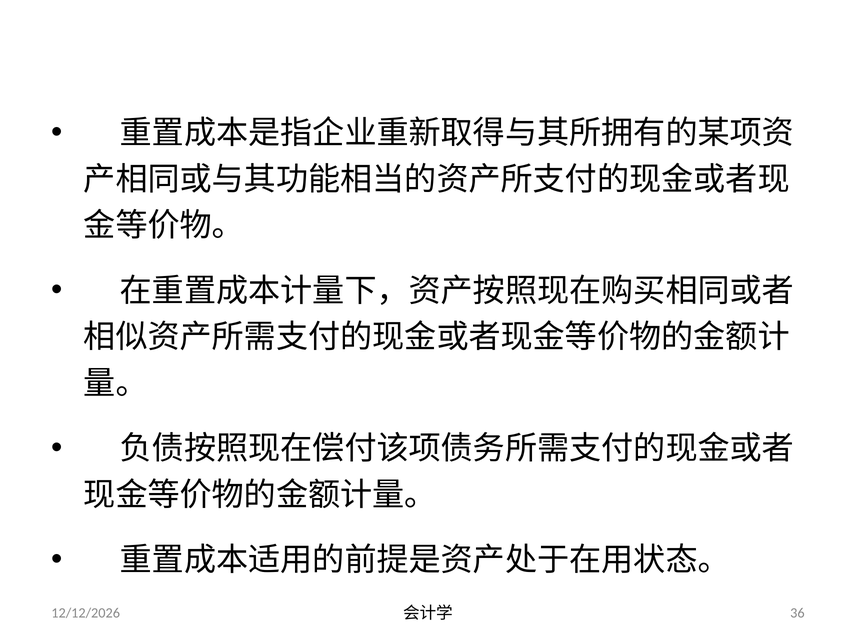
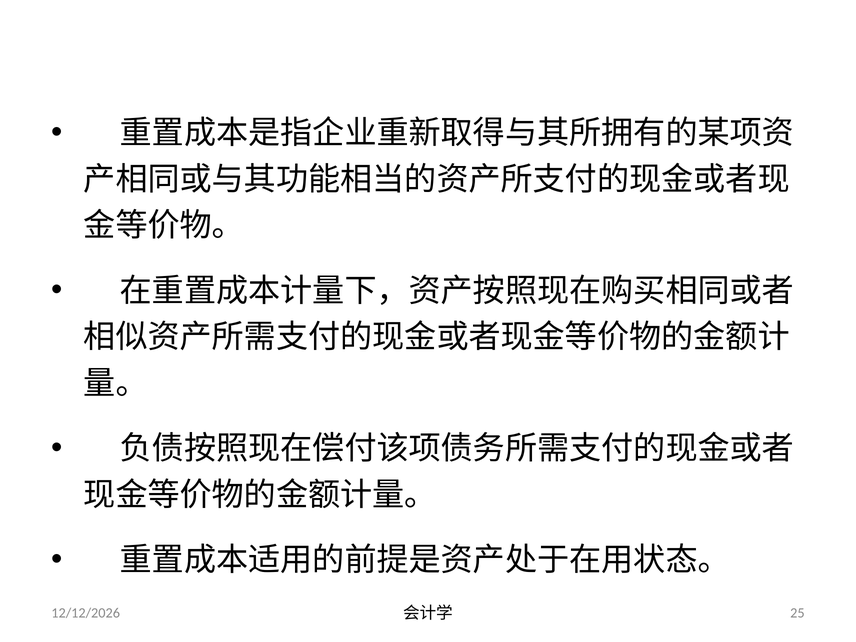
36: 36 -> 25 (797, 613)
